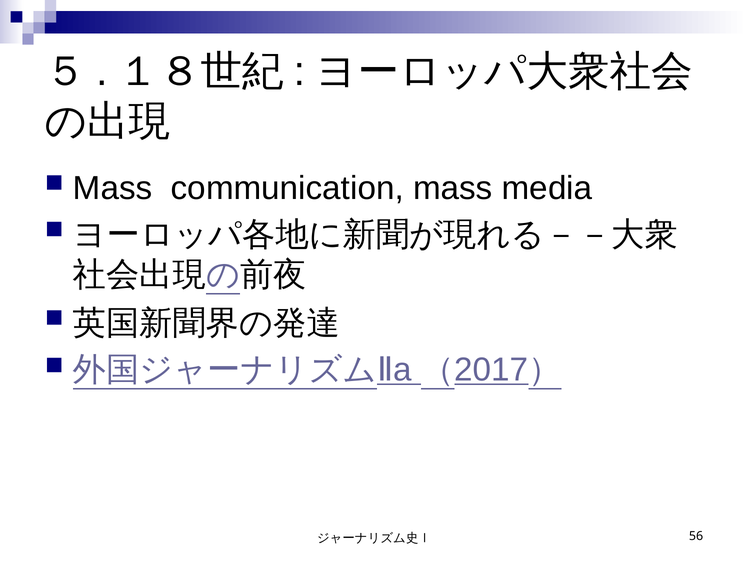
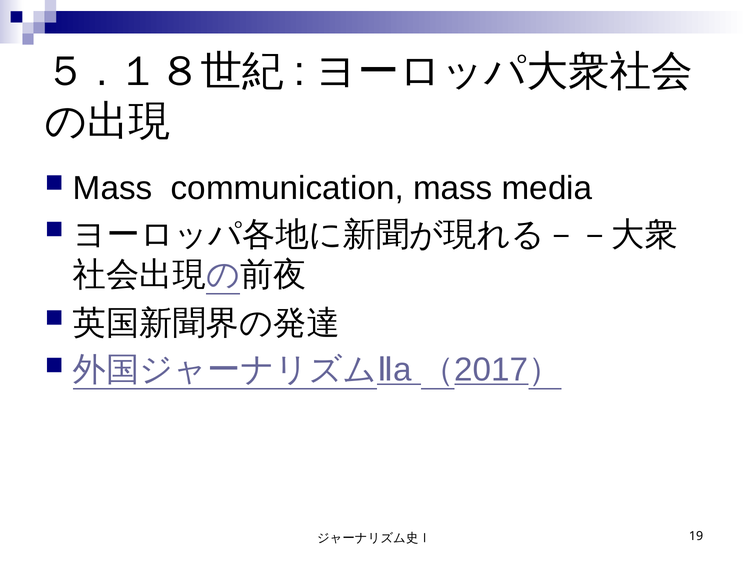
56: 56 -> 19 (696, 536)
